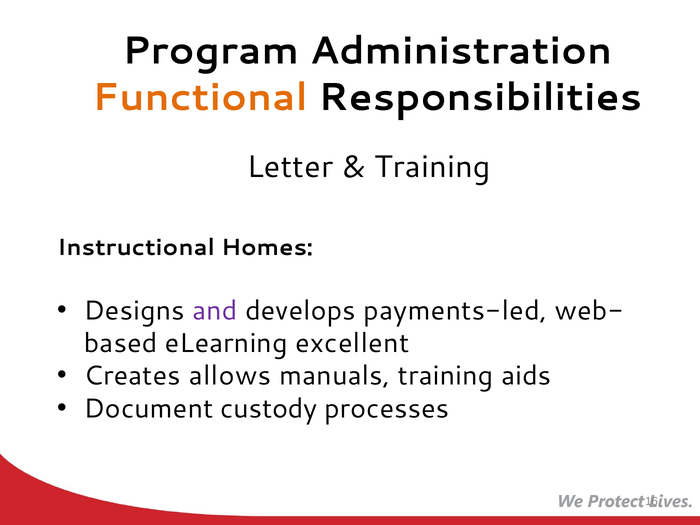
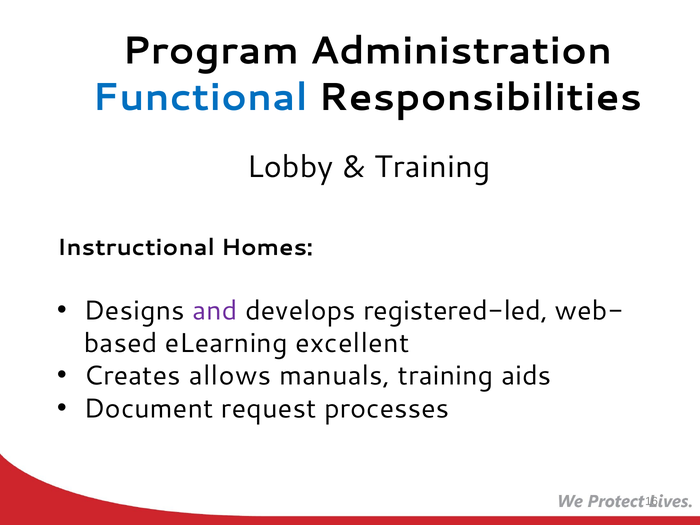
Functional colour: orange -> blue (200, 98)
Letter: Letter -> Lobby (290, 167)
payments-led: payments-led -> registered-led (456, 311)
custody: custody -> request (269, 409)
